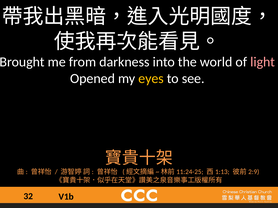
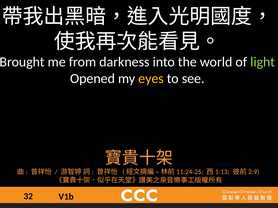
light colour: pink -> light green (263, 62)
